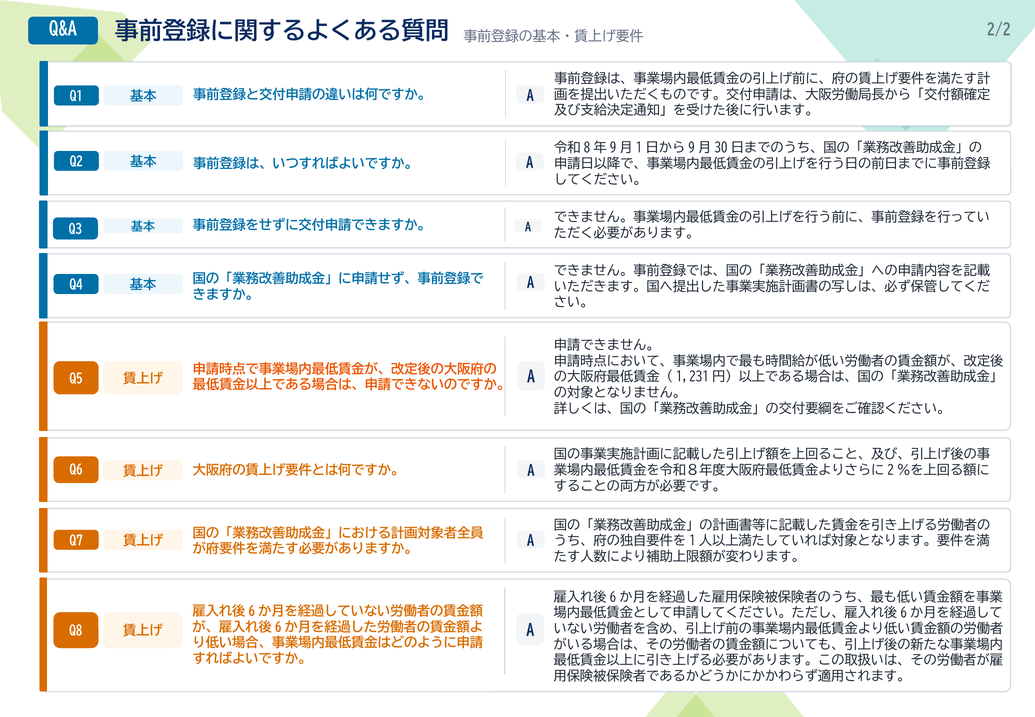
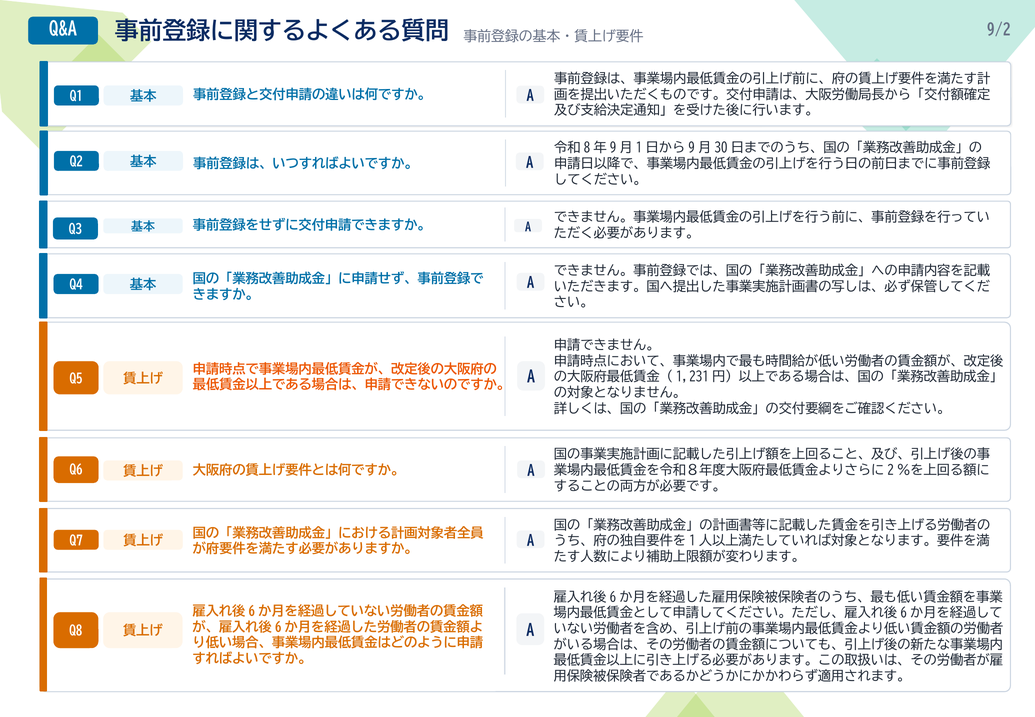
2/2: 2/2 -> 9/2 (999, 30)
